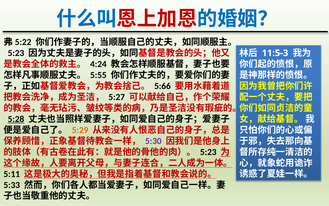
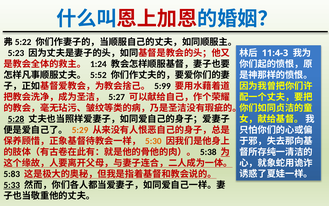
11:5-3: 11:5-3 -> 11:4-3 (275, 53)
4:24: 4:24 -> 1:24 (98, 64)
5:55: 5:55 -> 5:52 (98, 75)
5:66: 5:66 -> 5:99 (162, 86)
5:30 colour: purple -> orange (153, 141)
5:23: 5:23 -> 5:38 (208, 152)
5:11: 5:11 -> 5:83 (12, 174)
5:33 underline: none -> present (12, 185)
